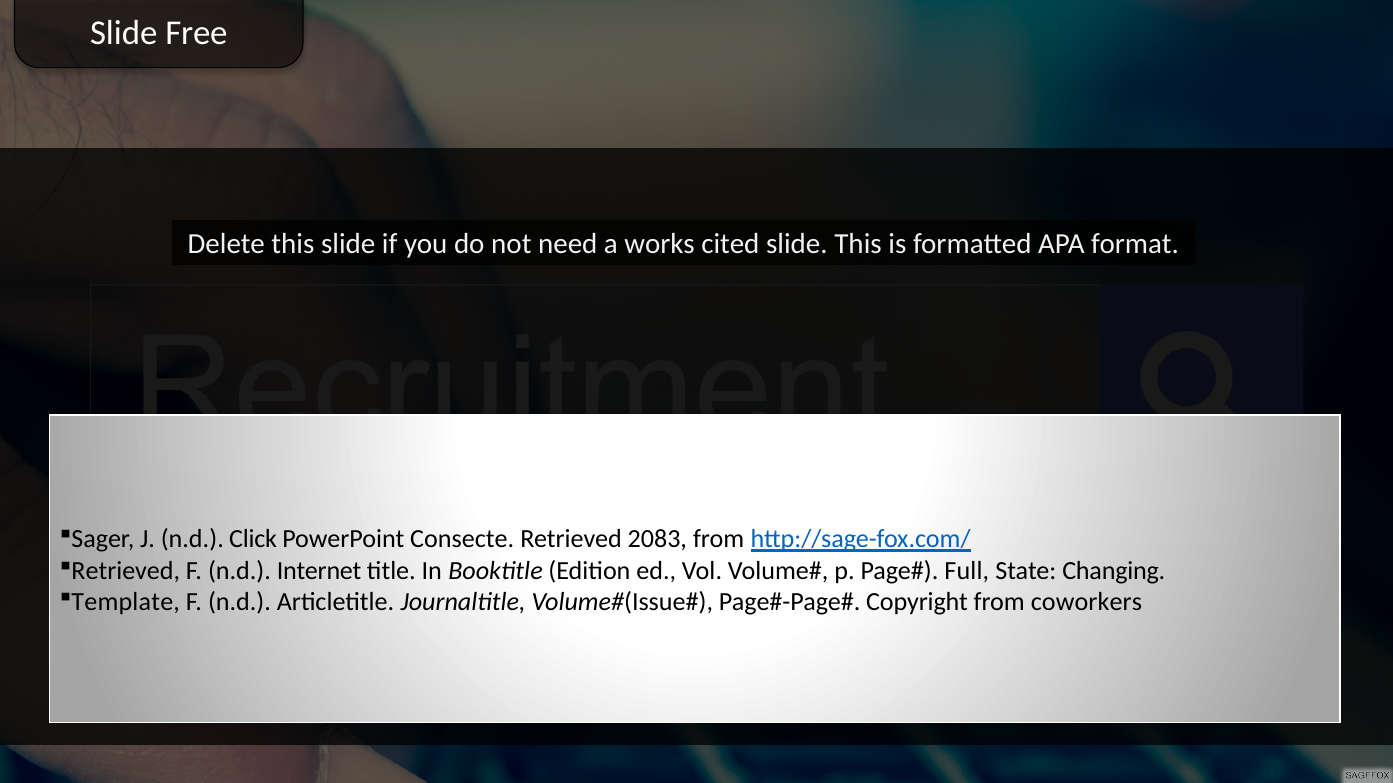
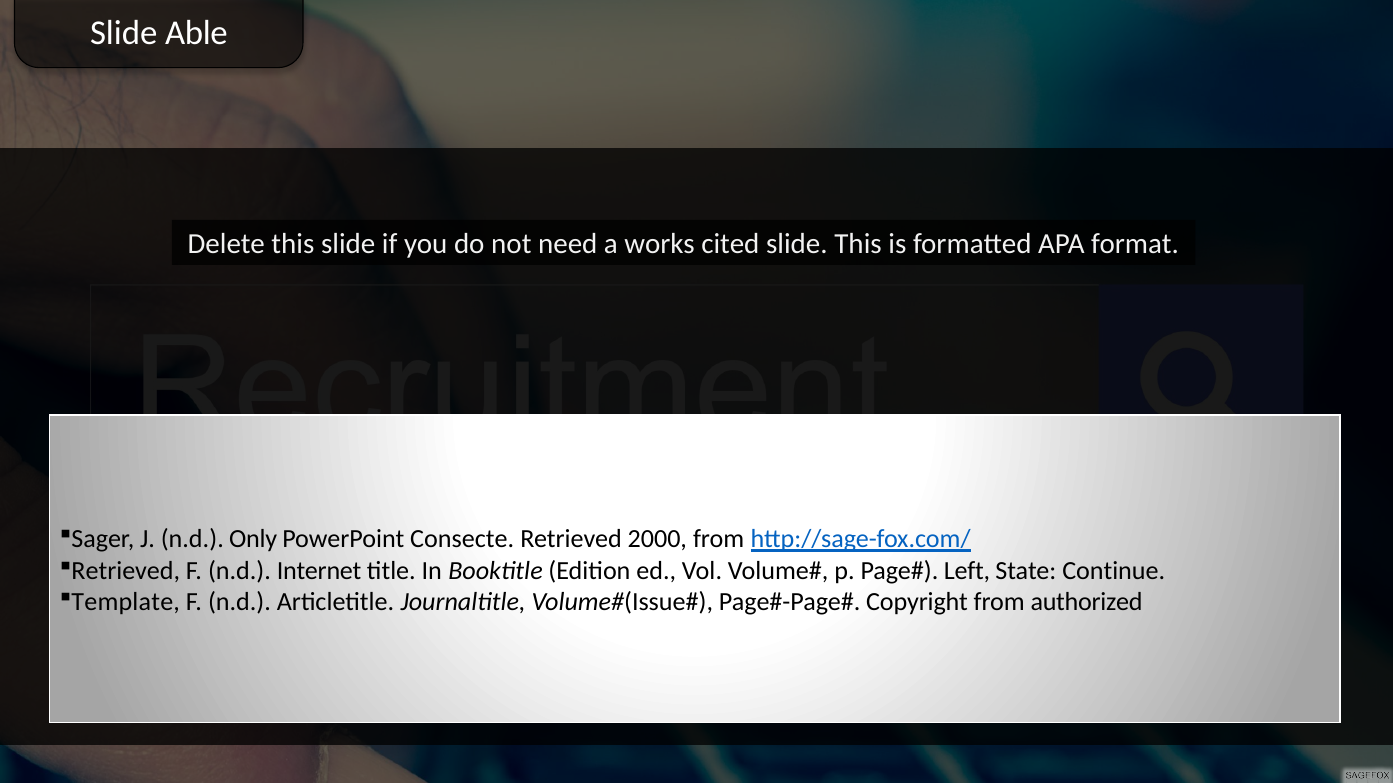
Free: Free -> Able (196, 33)
Click: Click -> Only (253, 540)
2083: 2083 -> 2000 (657, 540)
Full: Full -> Left (967, 571)
Changing: Changing -> Continue (1114, 571)
coworkers: coworkers -> authorized (1087, 603)
